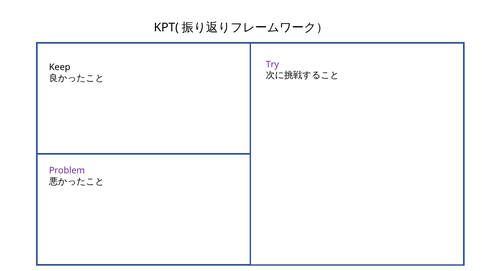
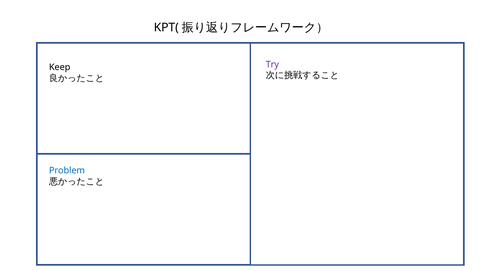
Problem colour: purple -> blue (67, 171)
